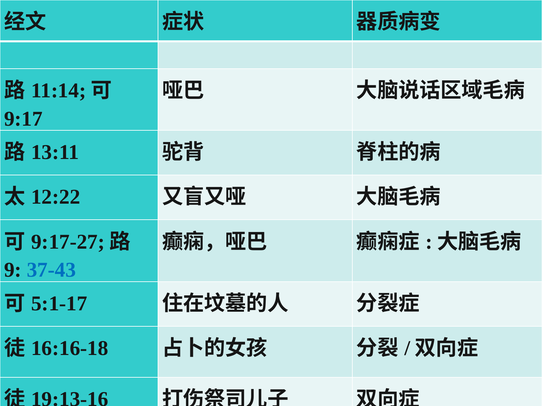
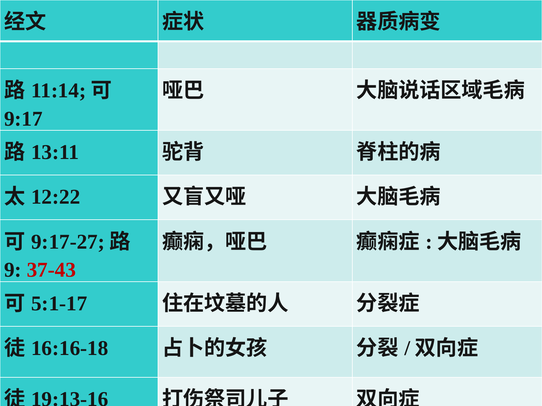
37-43 colour: blue -> red (51, 270)
